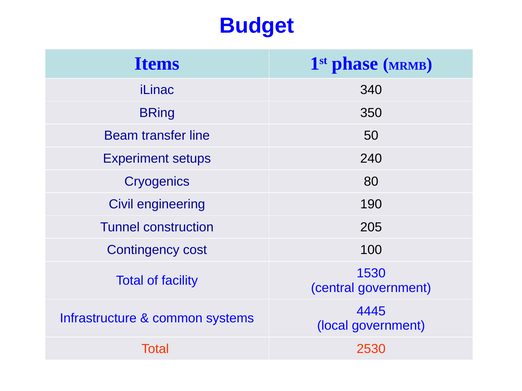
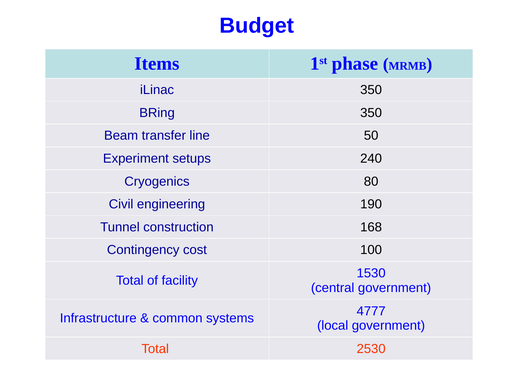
iLinac 340: 340 -> 350 (371, 90)
205: 205 -> 168 (371, 227)
4445: 4445 -> 4777 (371, 311)
